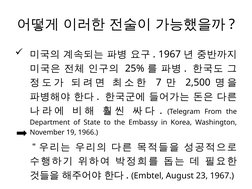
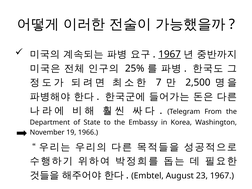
1967 underline: none -> present (170, 54)
